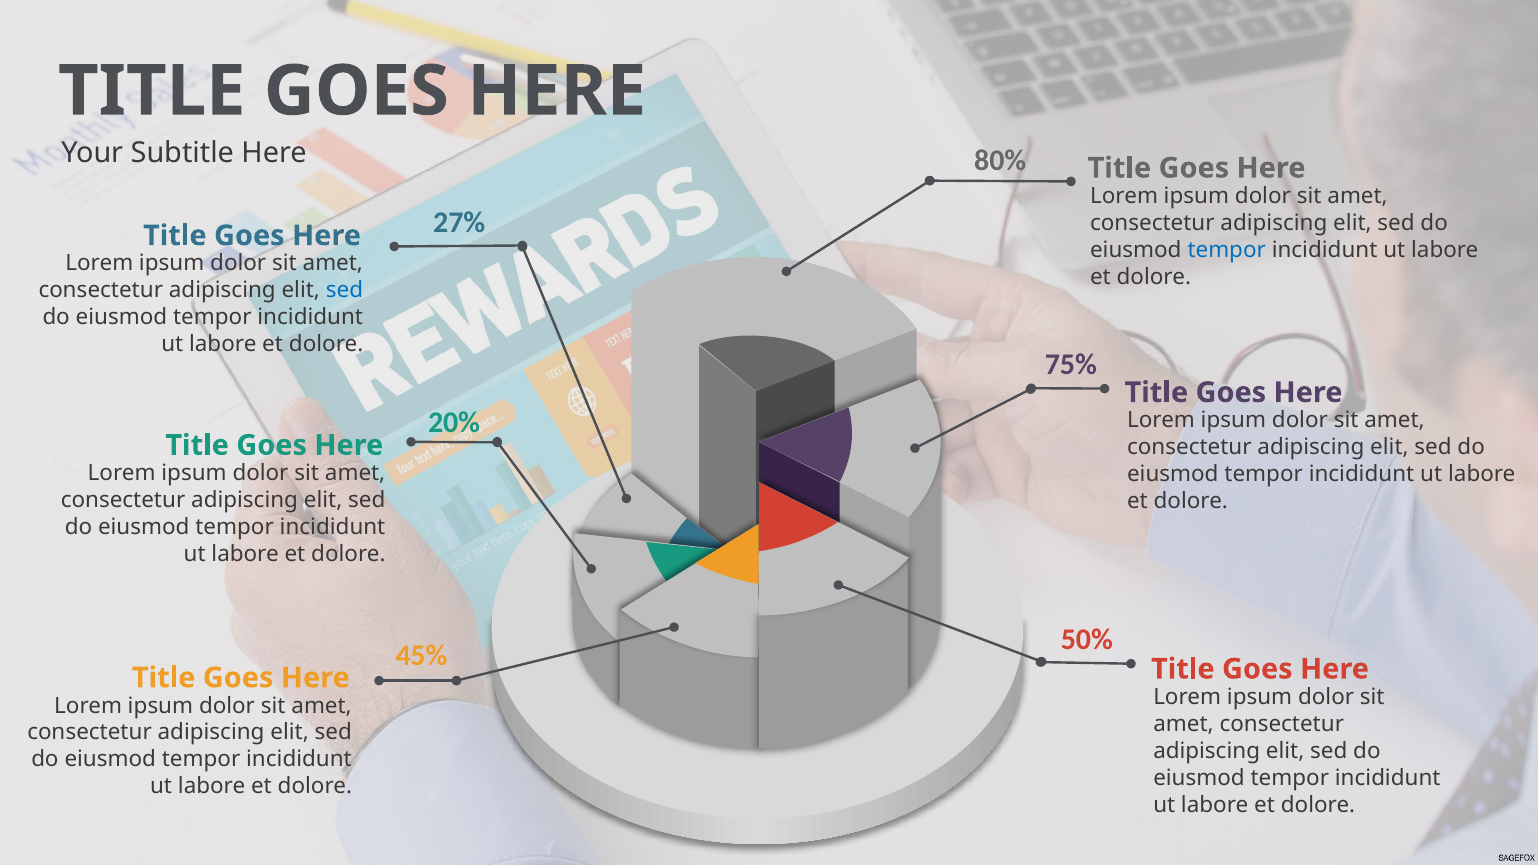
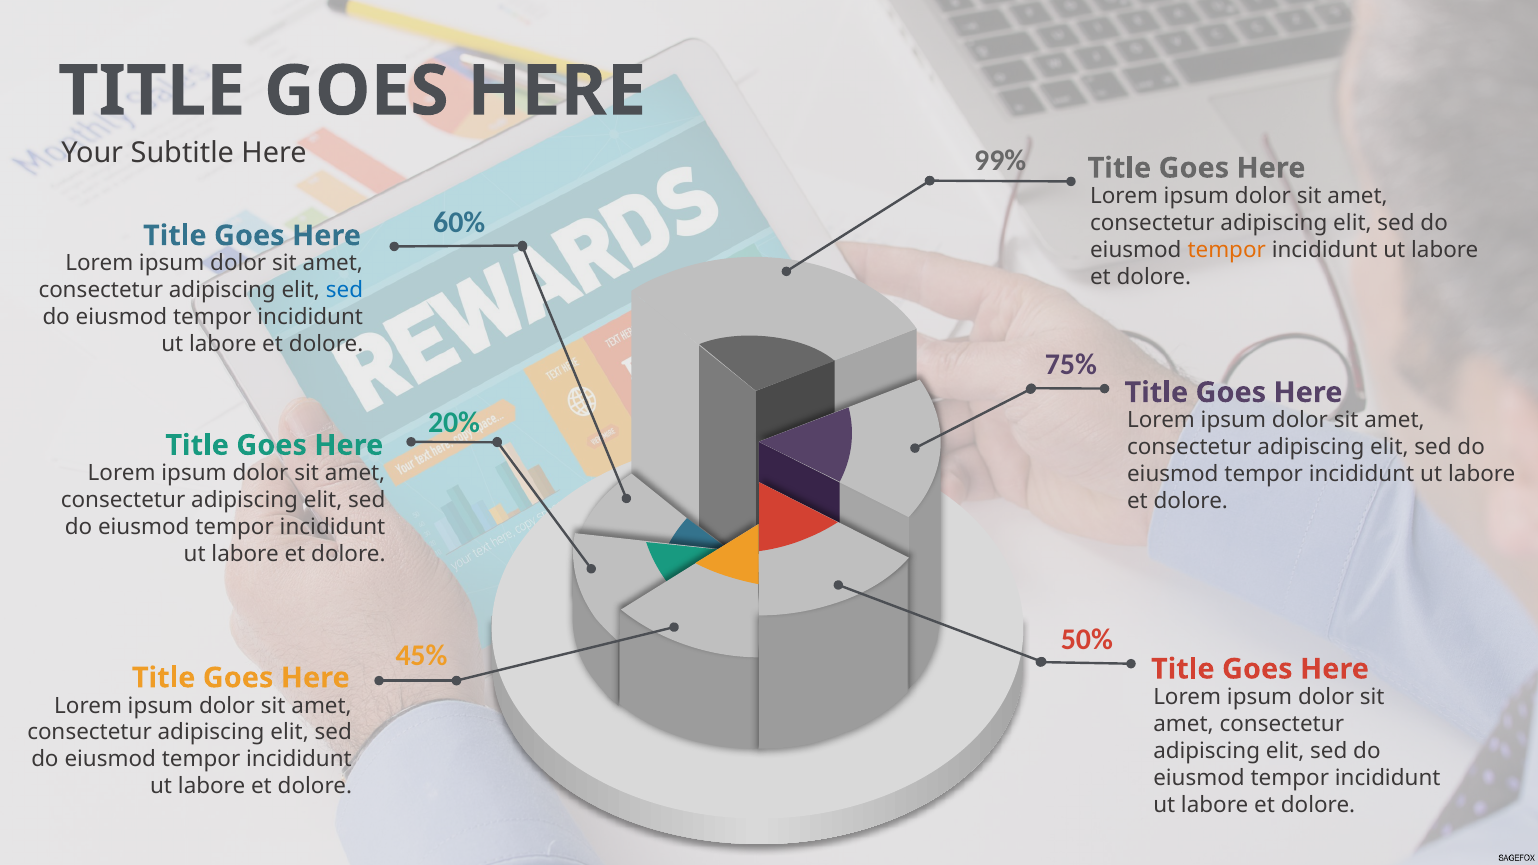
80%: 80% -> 99% (1000, 160)
27%: 27% -> 60% (459, 223)
tempor colour: blue -> orange (1227, 250)
